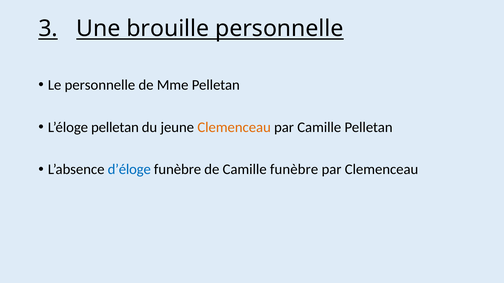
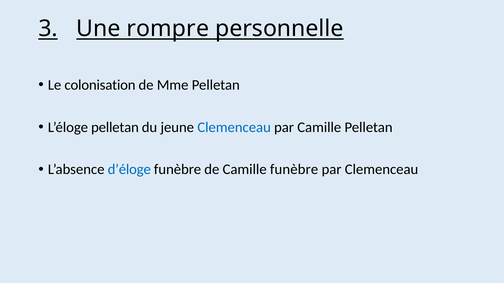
brouille: brouille -> rompre (168, 28)
Le personnelle: personnelle -> colonisation (100, 85)
Clemenceau colour: orange -> blue (234, 127)
